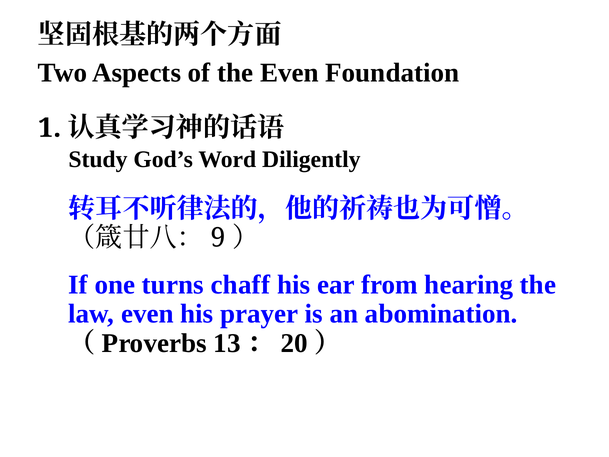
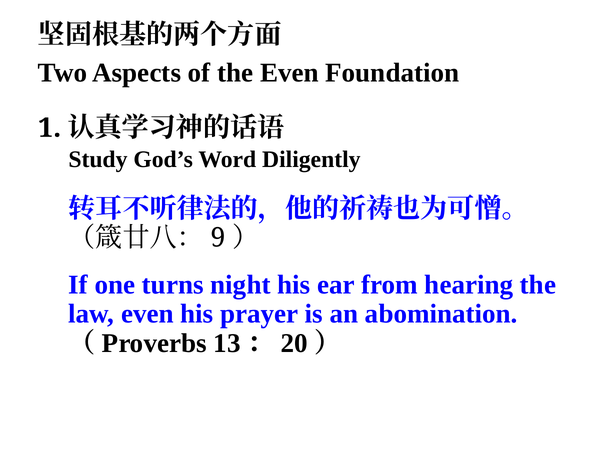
chaff: chaff -> night (240, 285)
